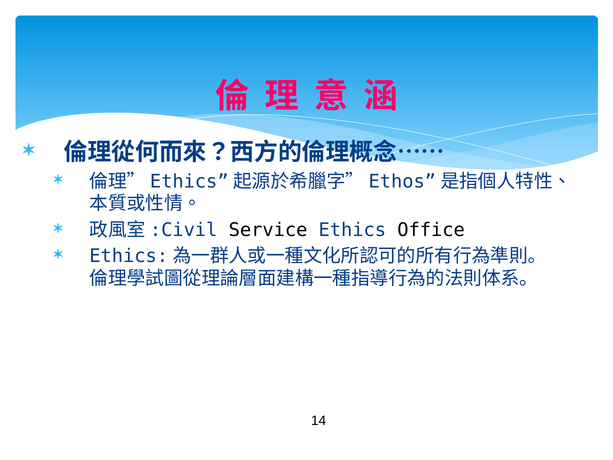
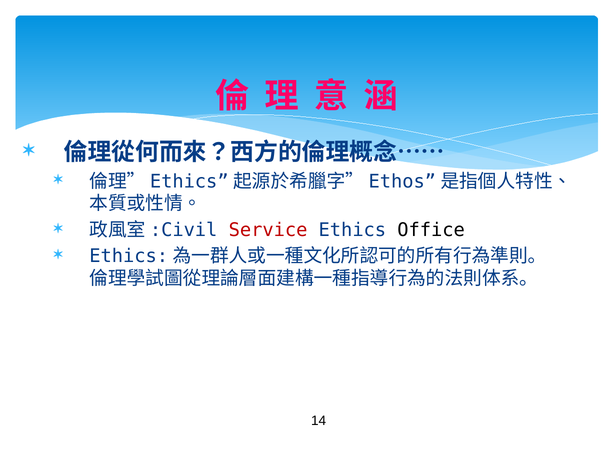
Service colour: black -> red (268, 230)
